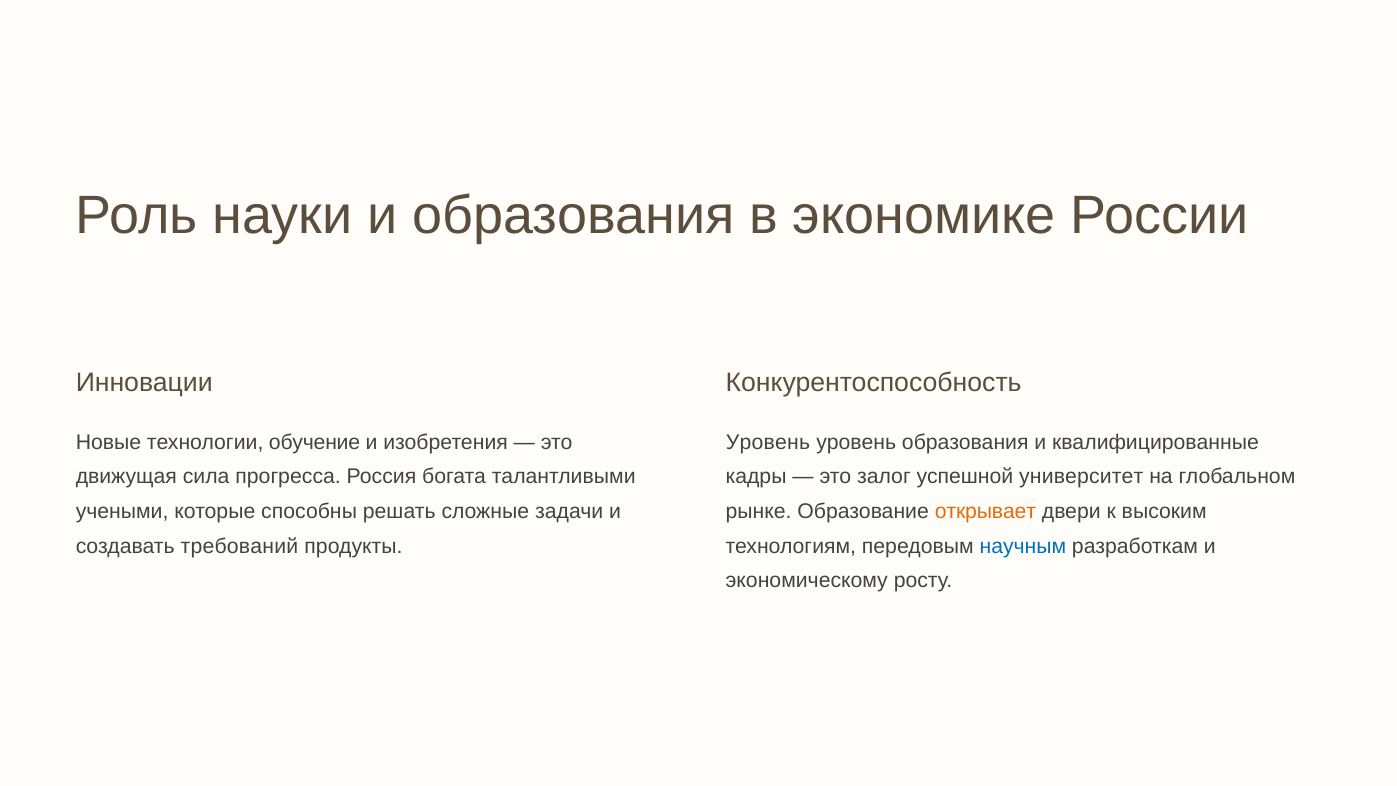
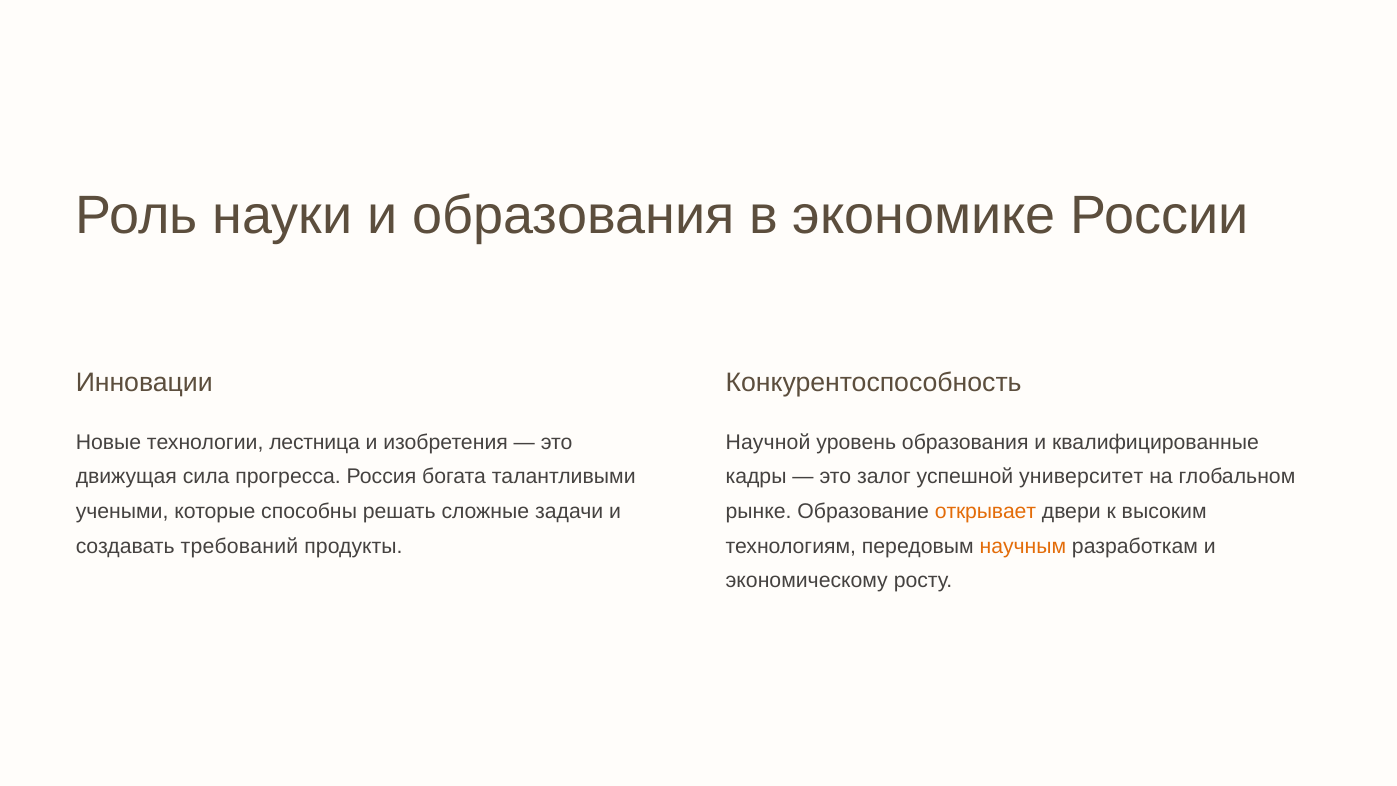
обучение: обучение -> лестница (315, 442)
Уровень: Уровень -> Научной (768, 442)
научным colour: blue -> orange (1023, 546)
